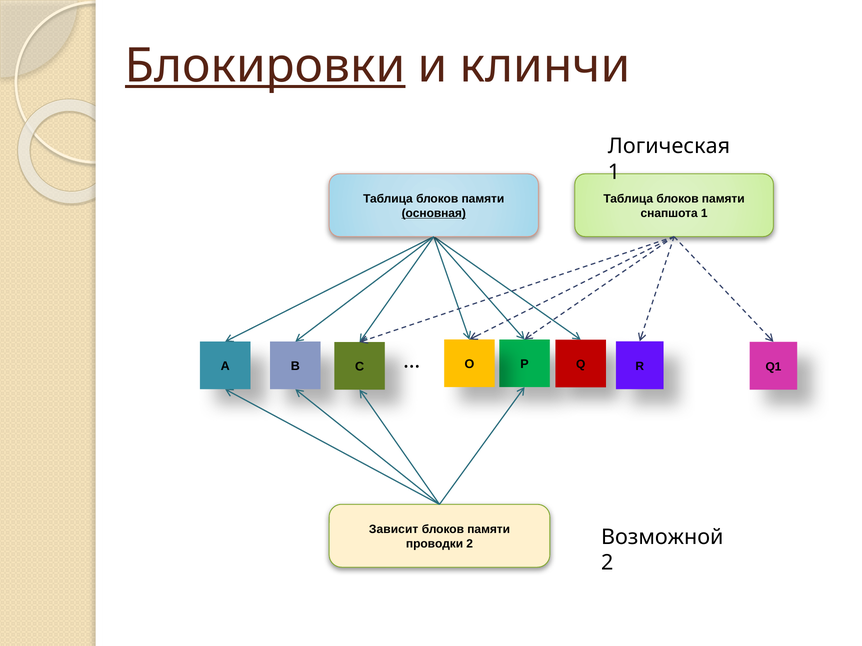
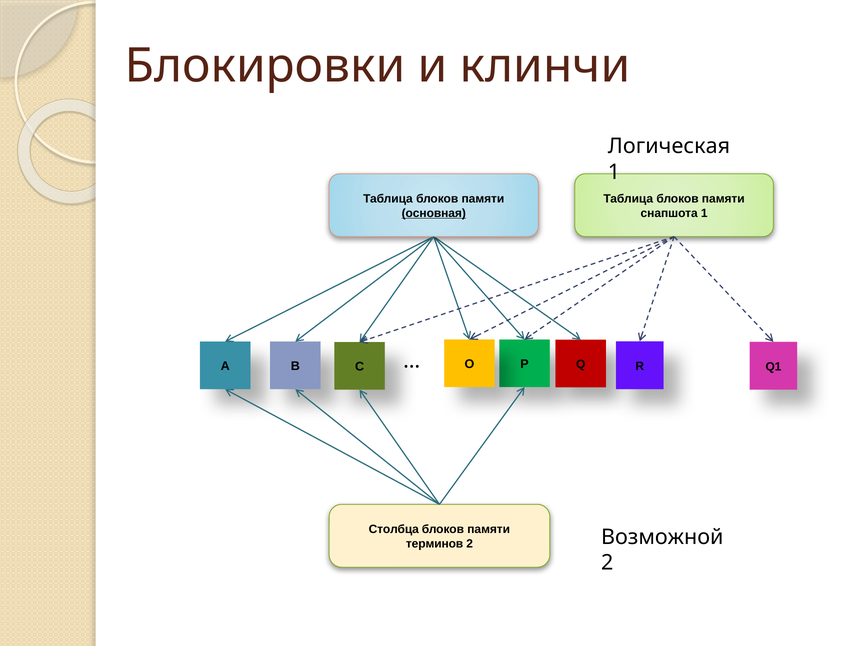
Блокировки underline: present -> none (265, 66)
Зависит: Зависит -> Столбца (394, 530)
проводки: проводки -> терминов (435, 544)
